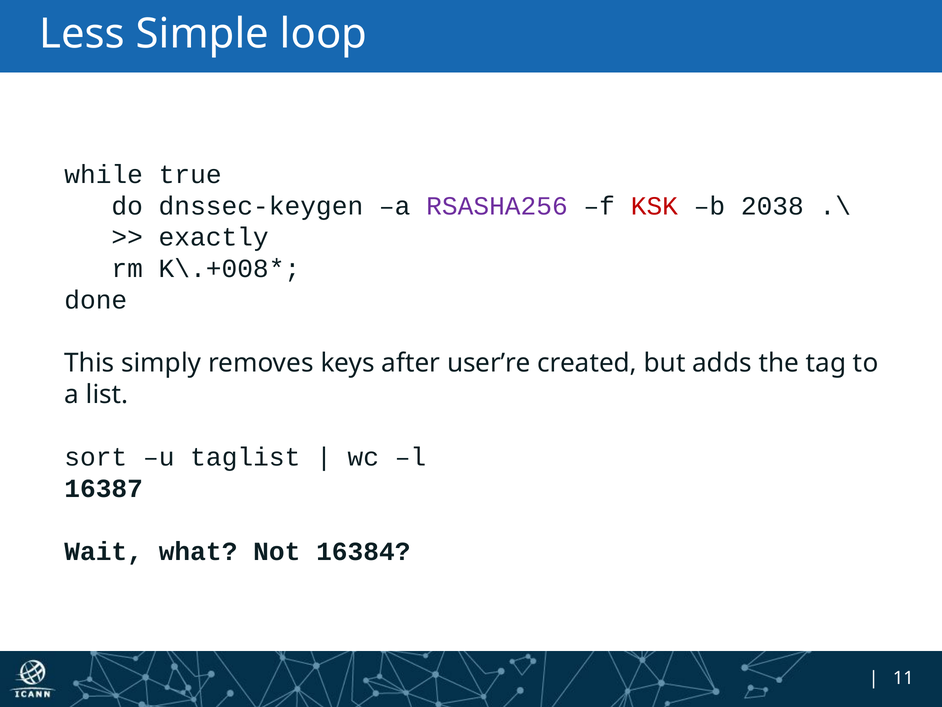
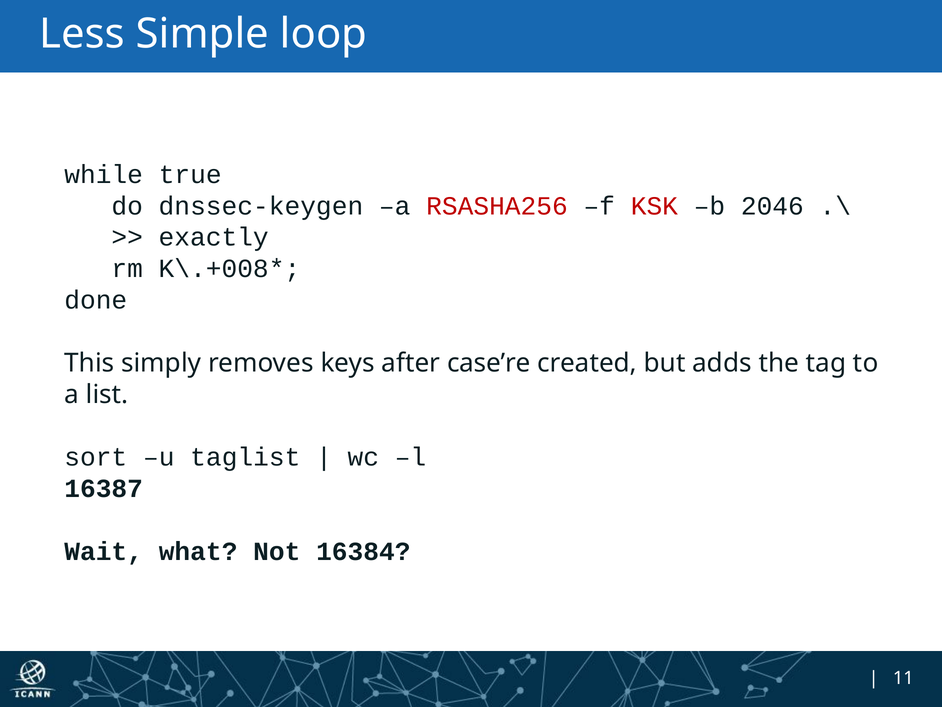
RSASHA256 colour: purple -> red (497, 206)
2038: 2038 -> 2046 (772, 206)
user’re: user’re -> case’re (489, 363)
